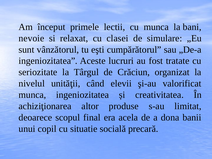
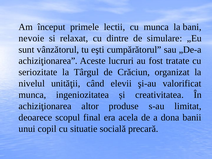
clasei: clasei -> dintre (118, 38)
ingeniozitatea: ingeniozitatea -> achiziţionarea (48, 61)
